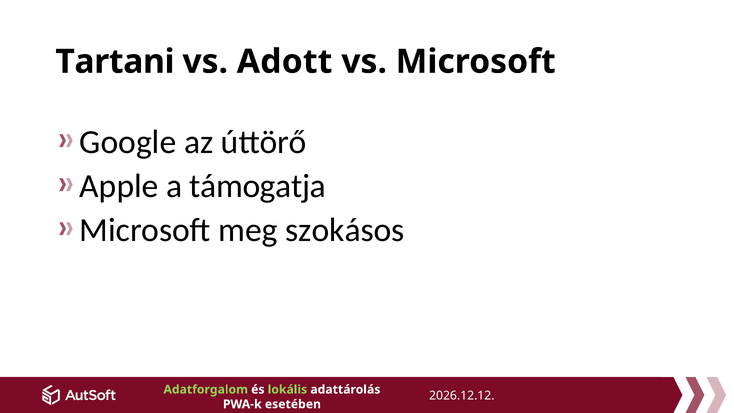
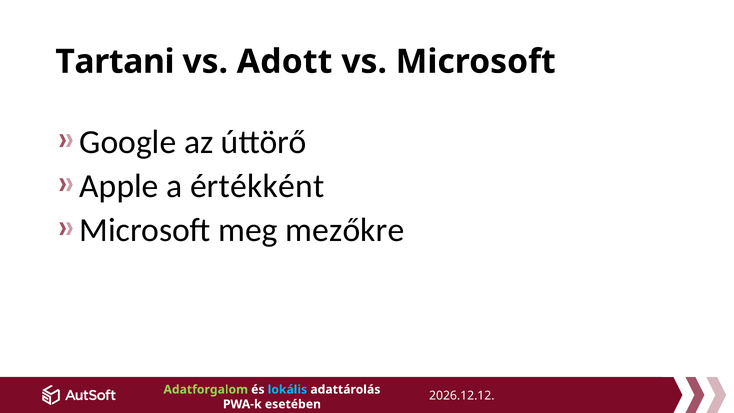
támogatja: támogatja -> értékként (257, 186)
szokásos: szokásos -> mezőkre (345, 230)
lokális colour: light green -> light blue (287, 389)
